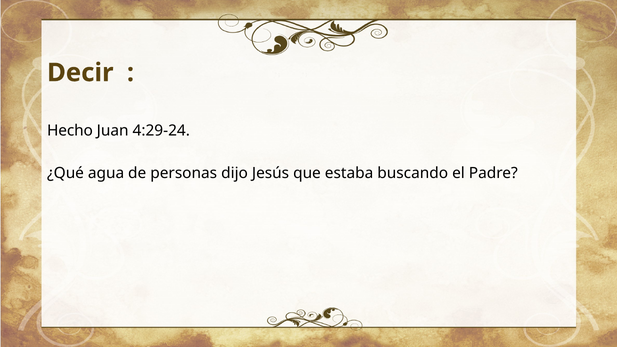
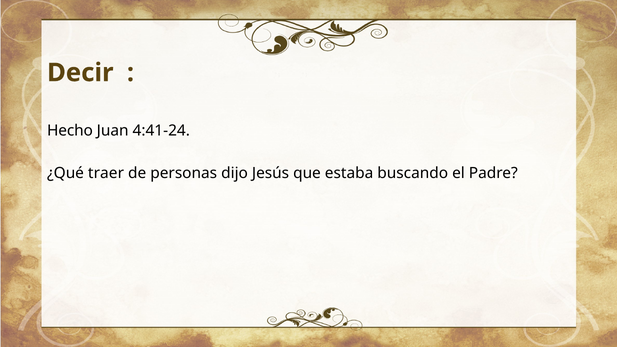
4:29-24: 4:29-24 -> 4:41-24 (161, 130)
agua: agua -> traer (106, 173)
